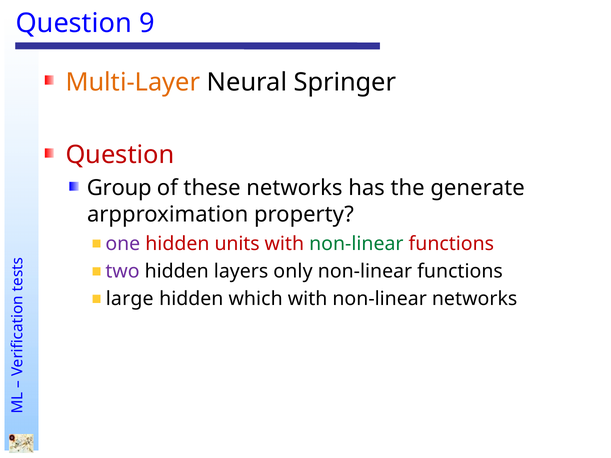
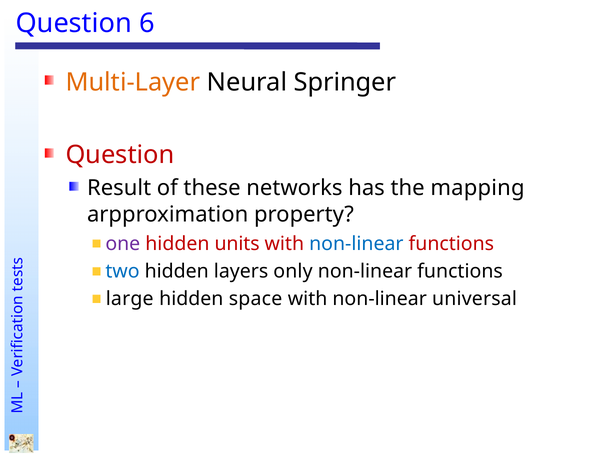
9: 9 -> 6 (147, 23)
Group: Group -> Result (119, 188)
generate: generate -> mapping (477, 188)
non-linear colour: green -> blue (356, 244)
two colour: purple -> blue (122, 271)
which: which -> space (256, 299)
non-linear networks: networks -> universal (475, 299)
